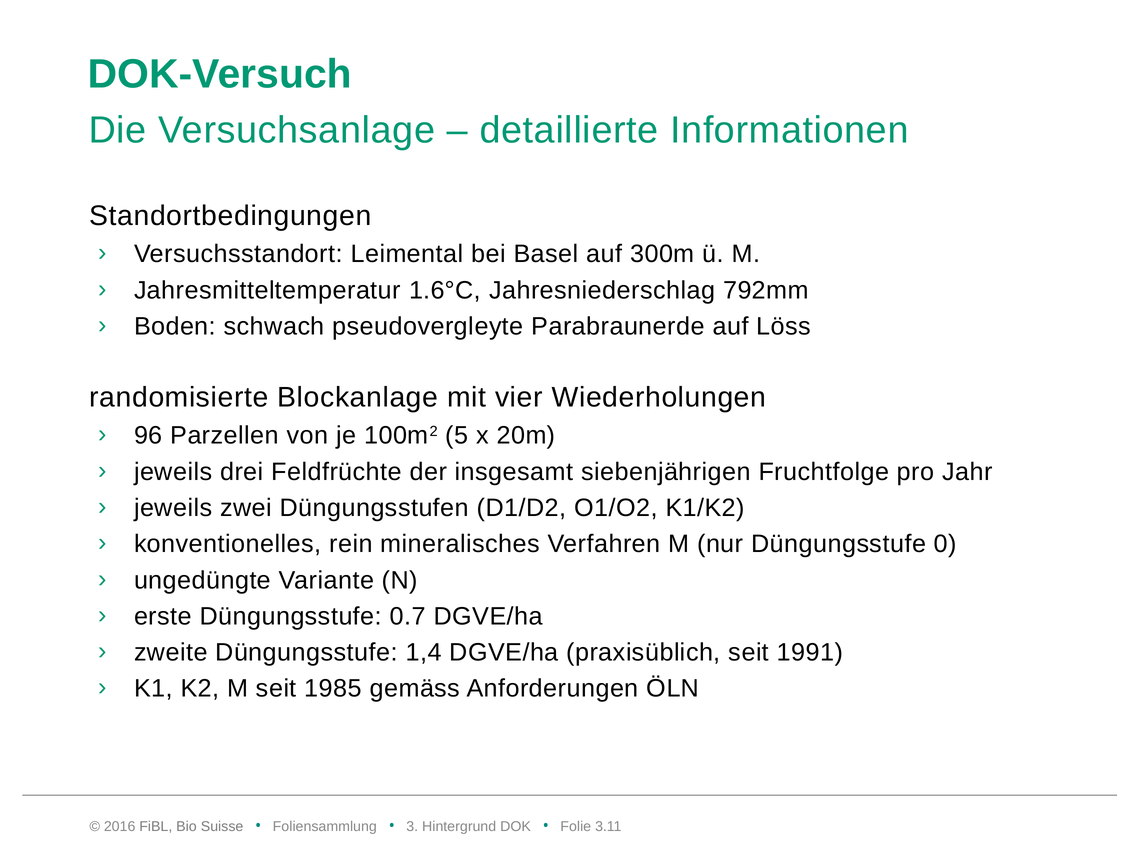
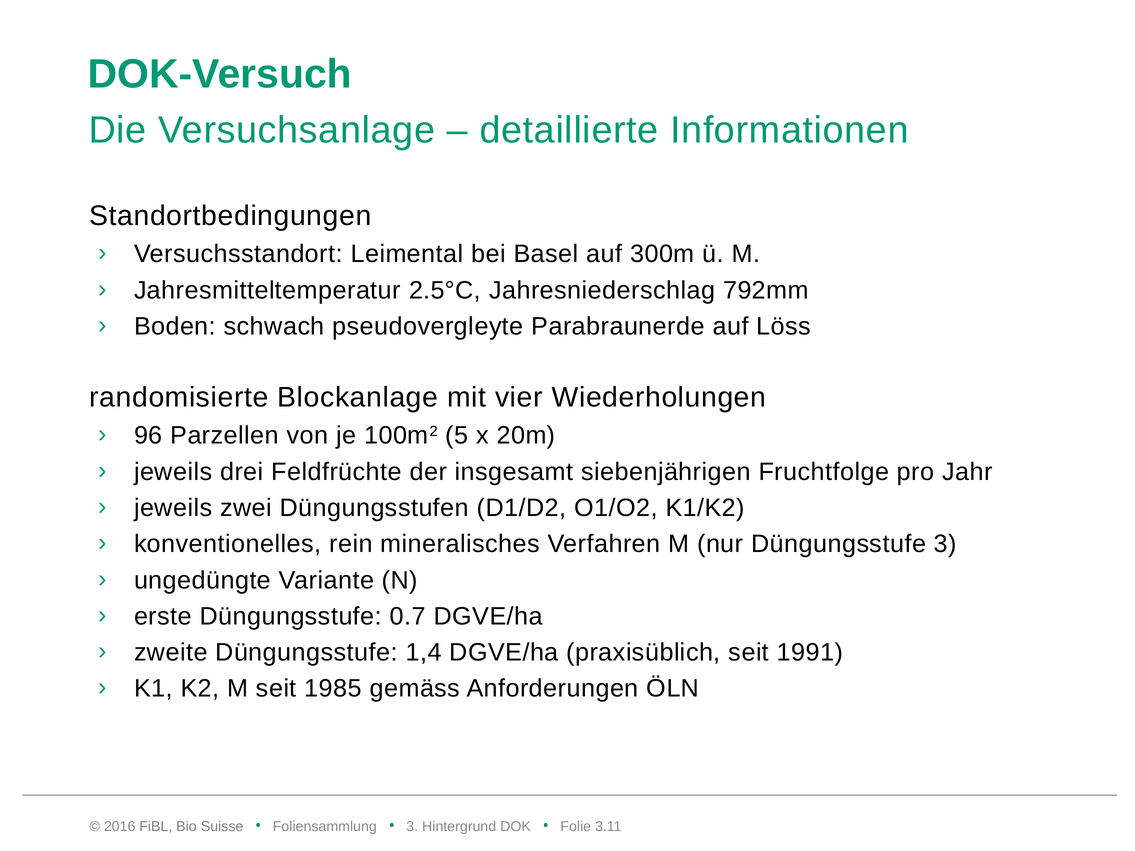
1.6°C: 1.6°C -> 2.5°C (445, 290)
Düngungsstufe 0: 0 -> 3 (945, 544)
